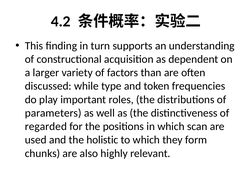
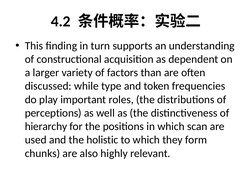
parameters: parameters -> perceptions (53, 113)
regarded: regarded -> hierarchy (46, 126)
